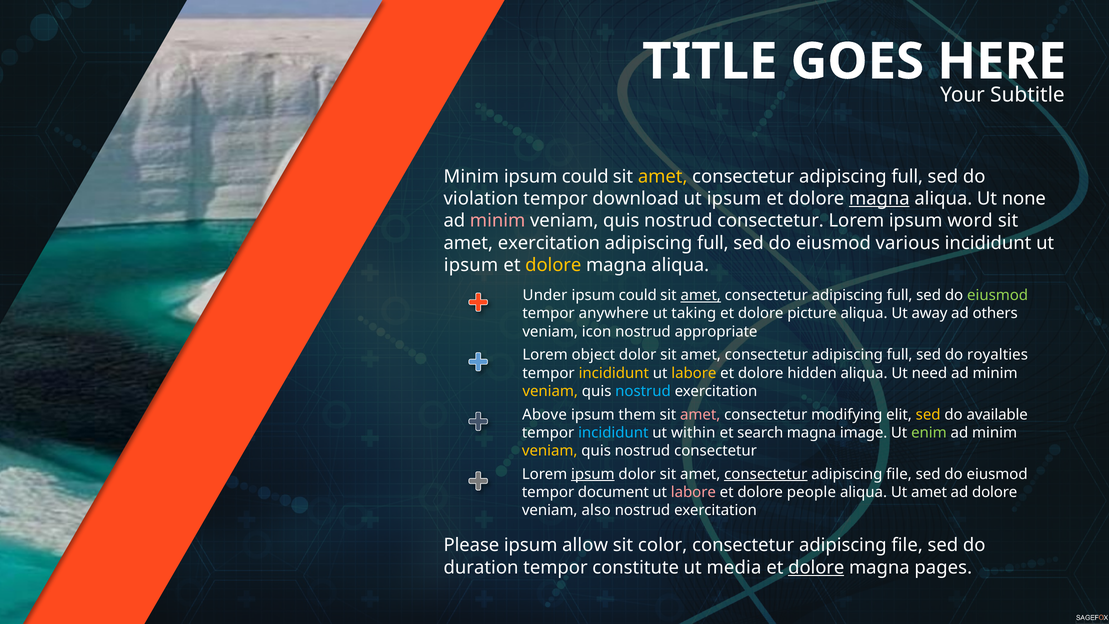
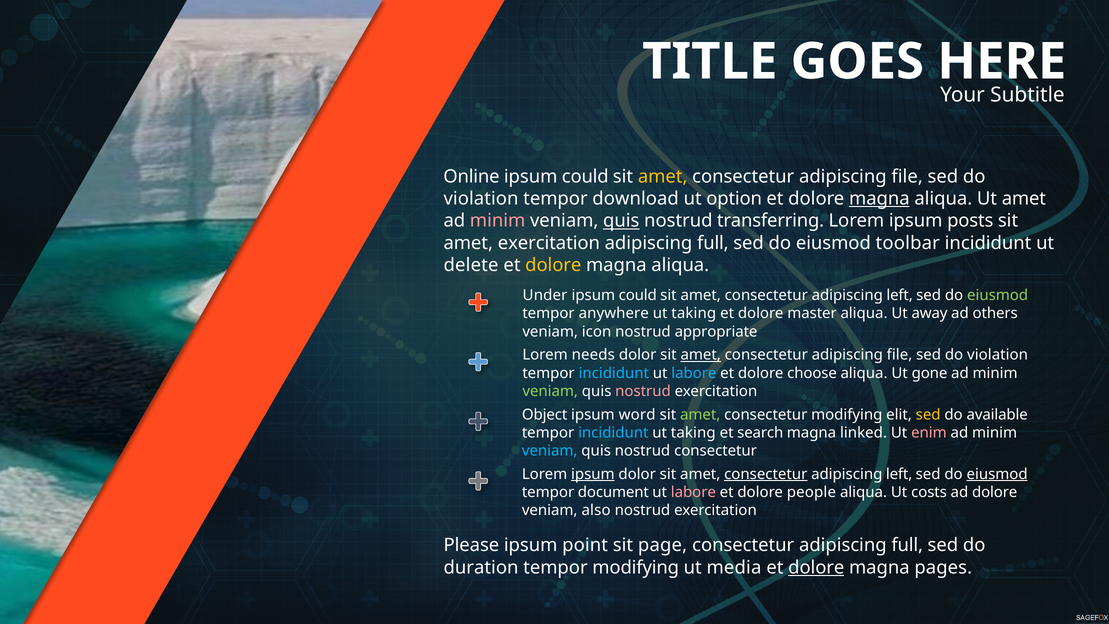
Minim: Minim -> Online (471, 176)
full: full -> file (907, 176)
ipsum: ipsum -> option (734, 199)
Ut none: none -> amet (1024, 199)
quis underline: none -> present (621, 221)
consectetur: consectetur -> transferring (771, 221)
word: word -> posts (970, 221)
various: various -> toolbar (908, 243)
ipsum: ipsum -> delete (471, 265)
amet underline: present -> none (701, 295)
full: full -> left (900, 295)
picture: picture -> master (812, 313)
object: object -> needs (593, 355)
amet underline: none -> present (701, 355)
full: full -> file (900, 355)
royalties: royalties -> violation (998, 355)
incididunt colour: yellow -> light blue (614, 373)
labore colour: yellow -> light blue (694, 373)
hidden: hidden -> choose (812, 373)
need: need -> gone (930, 373)
veniam colour: yellow -> light green (550, 391)
nostrud colour: light blue -> pink (643, 391)
Above: Above -> Object (545, 414)
them: them -> word (637, 414)
amet colour: pink -> light green (700, 414)
within: within -> taking (693, 432)
image: image -> linked (864, 432)
enim colour: light green -> pink (929, 432)
veniam colour: yellow -> light blue (550, 451)
file: file -> left (899, 474)
eiusmod underline: none -> present (997, 474)
Ut amet: amet -> costs (929, 492)
allow: allow -> point (585, 545)
color: color -> page (663, 545)
file: file -> full (907, 545)
tempor constitute: constitute -> modifying (636, 567)
